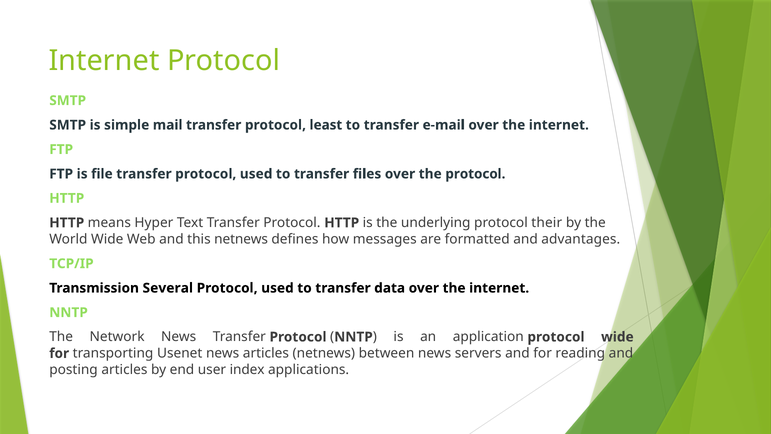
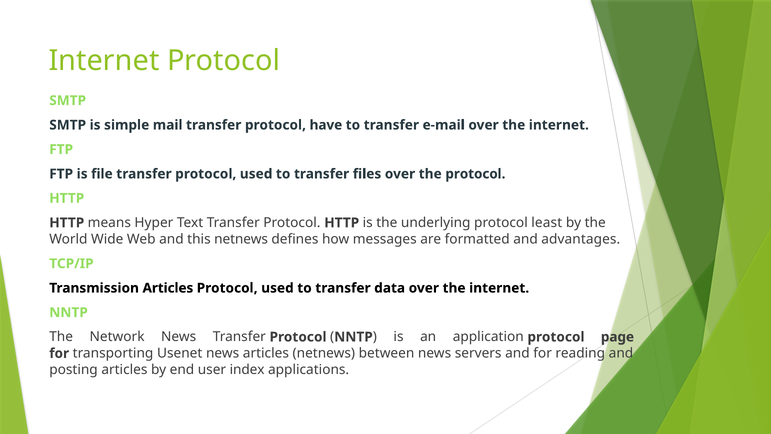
least: least -> have (326, 125)
their: their -> least (547, 223)
Transmission Several: Several -> Articles (168, 288)
protocol wide: wide -> page (617, 337)
